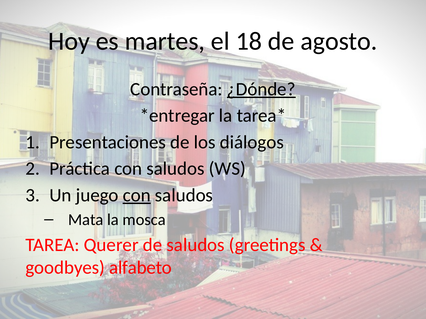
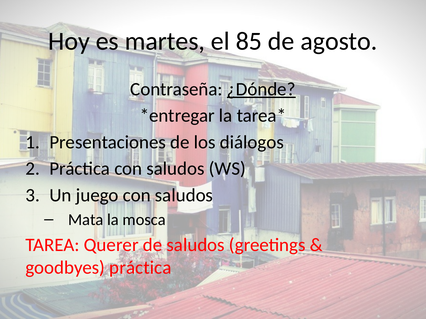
18: 18 -> 85 (249, 41)
con underline: present -> none (137, 196)
goodbyes alfabeto: alfabeto -> práctica (140, 268)
